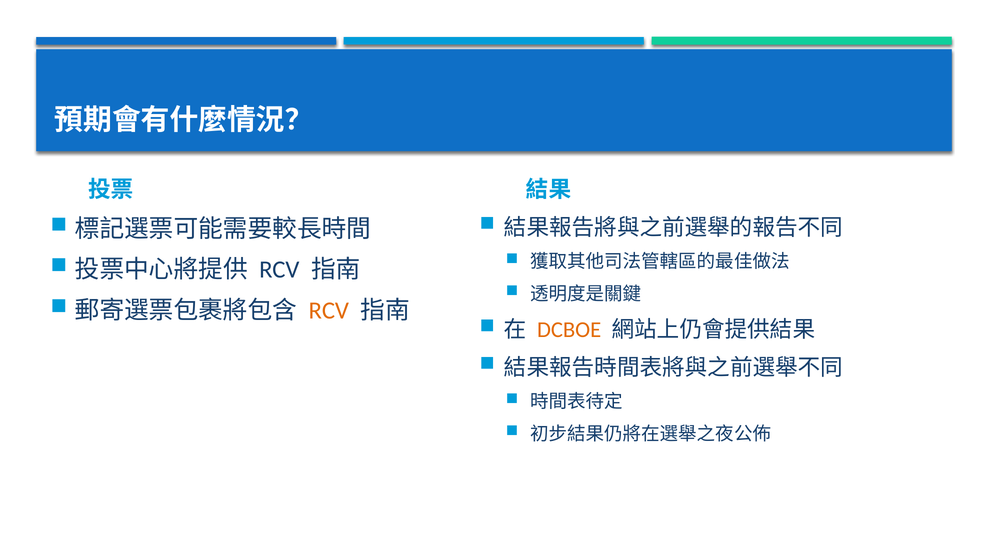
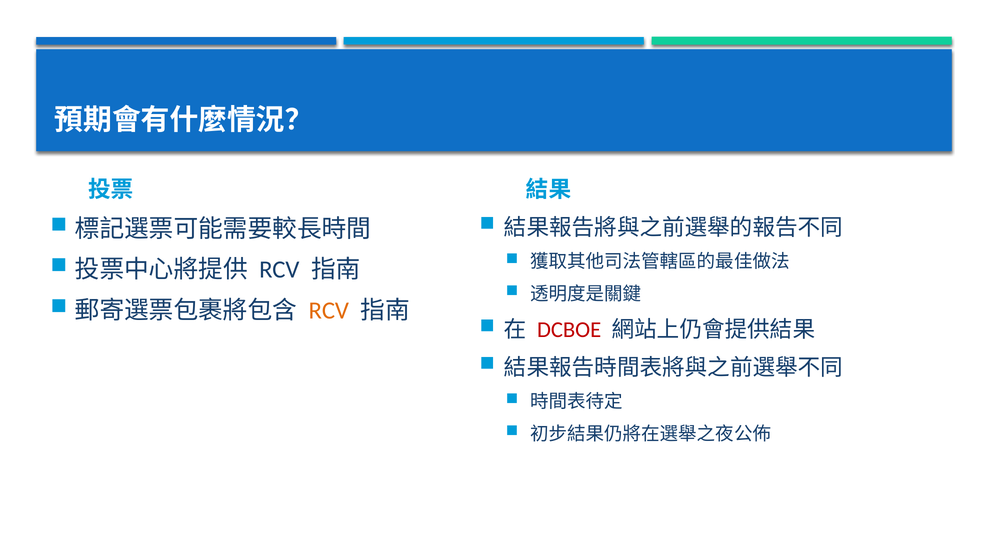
DCBOE colour: orange -> red (569, 330)
